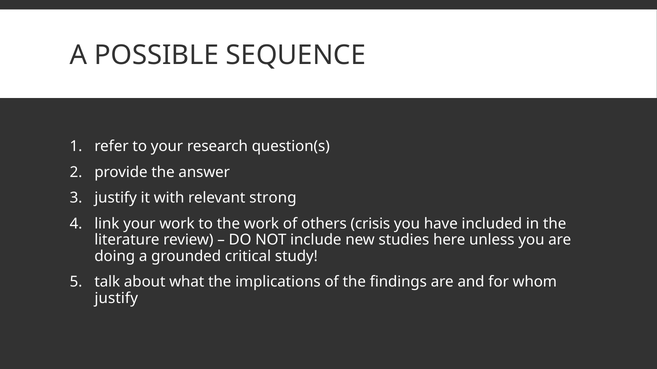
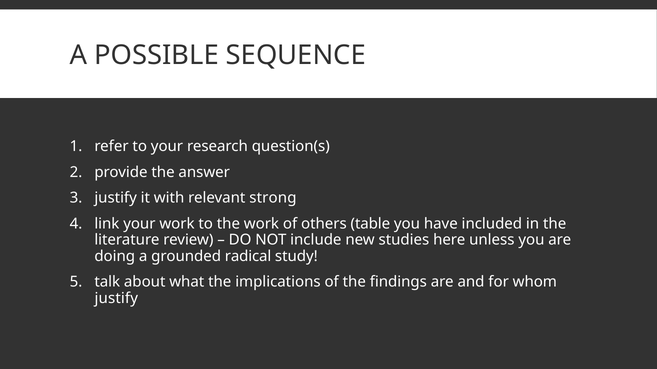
crisis: crisis -> table (370, 224)
critical: critical -> radical (248, 257)
